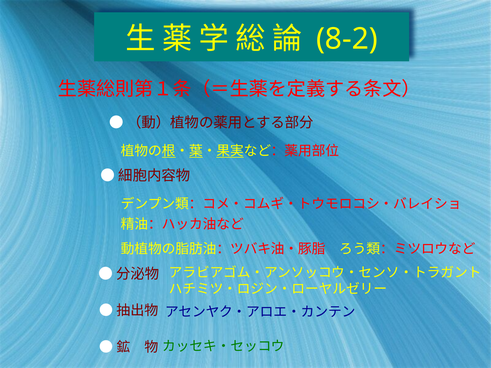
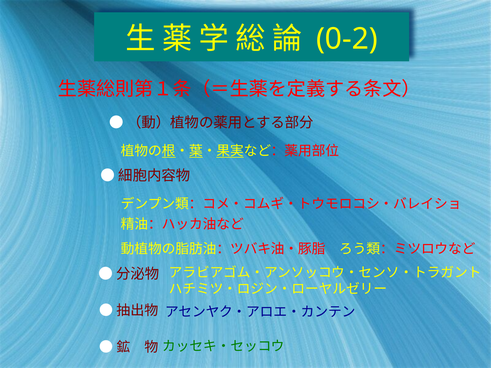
8-2: 8-2 -> 0-2 (347, 39)
